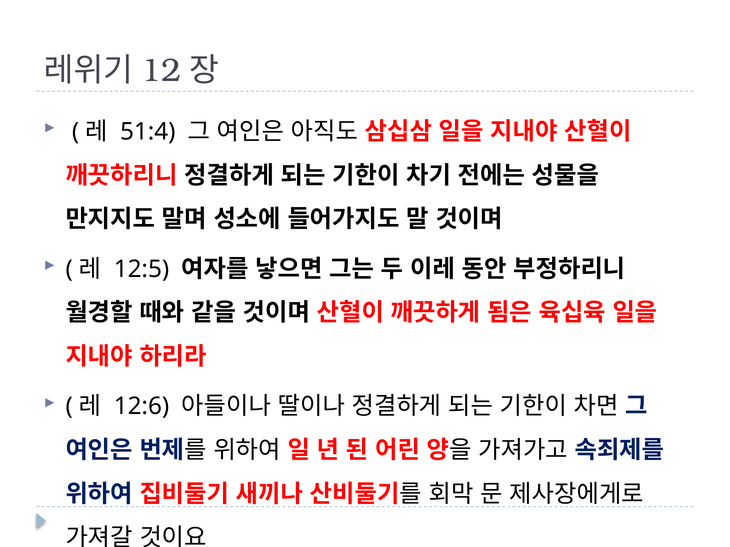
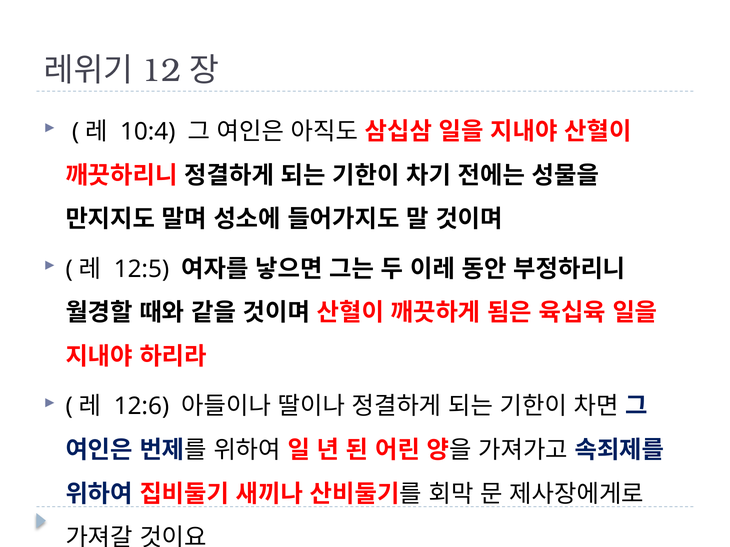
51:4: 51:4 -> 10:4 (148, 132)
